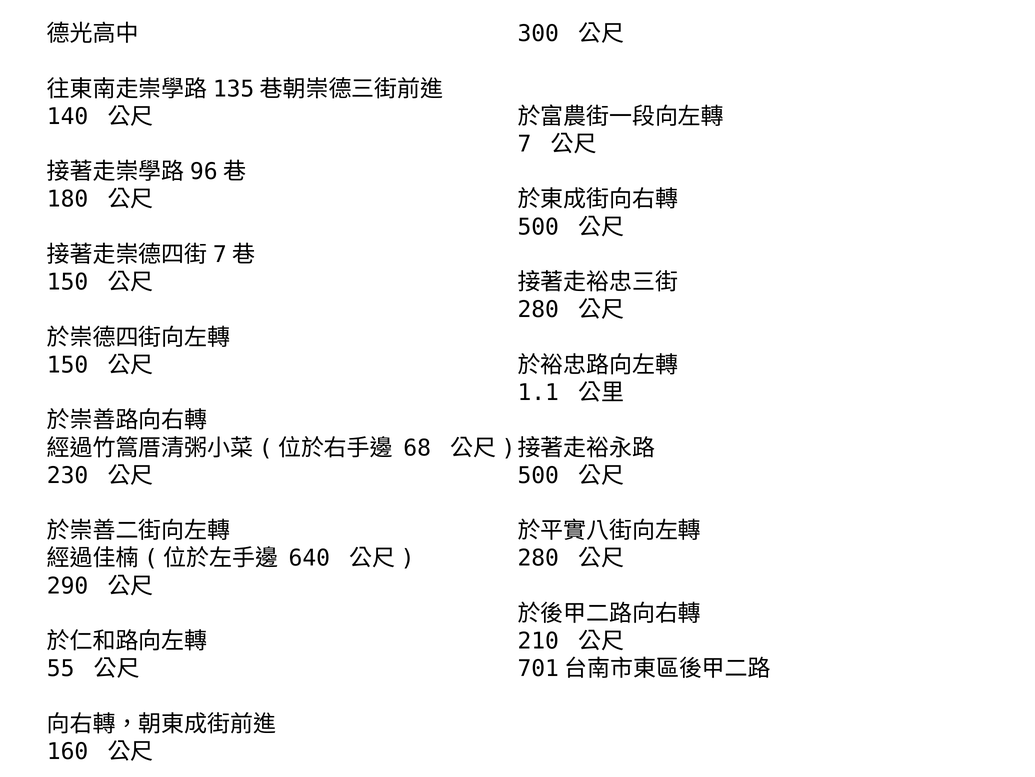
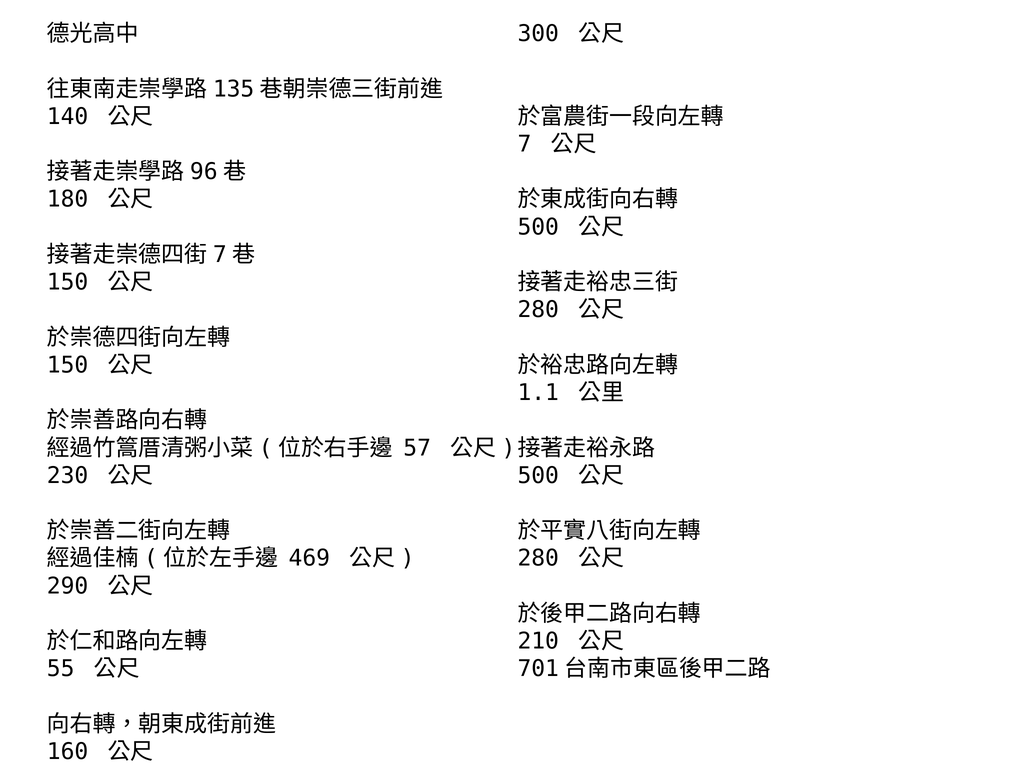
68: 68 -> 57 (417, 447)
640: 640 -> 469 (309, 558)
